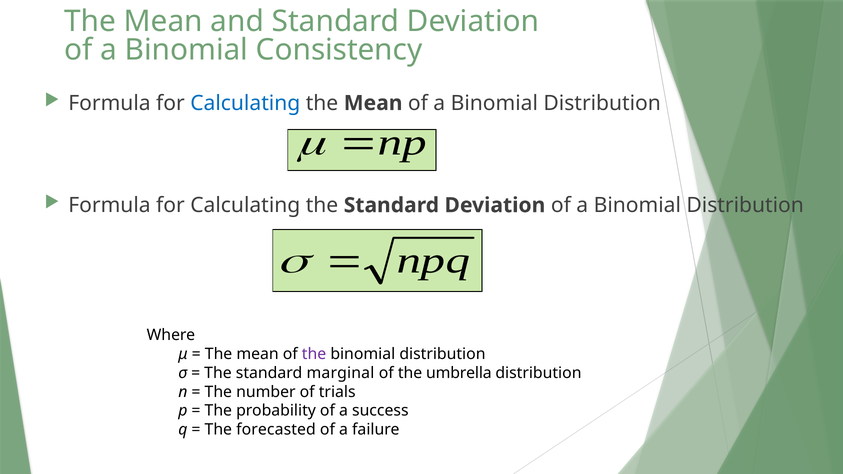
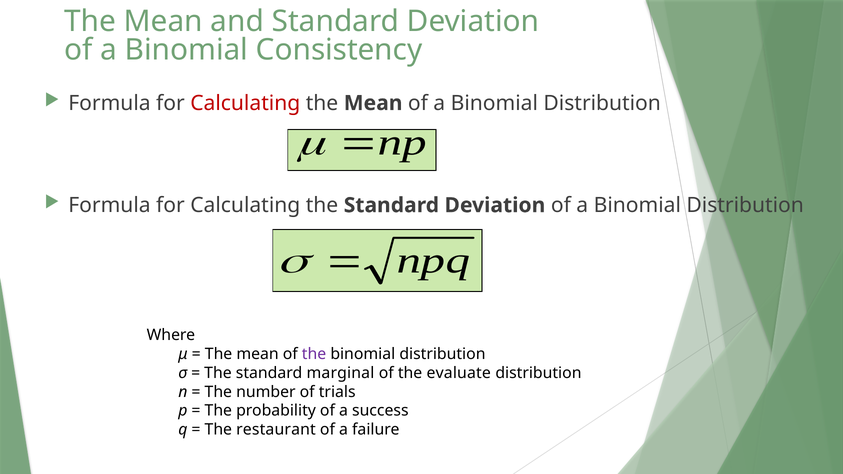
Calculating colour: blue -> red (245, 103)
umbrella: umbrella -> evaluate (459, 373)
forecasted: forecasted -> restaurant (276, 430)
